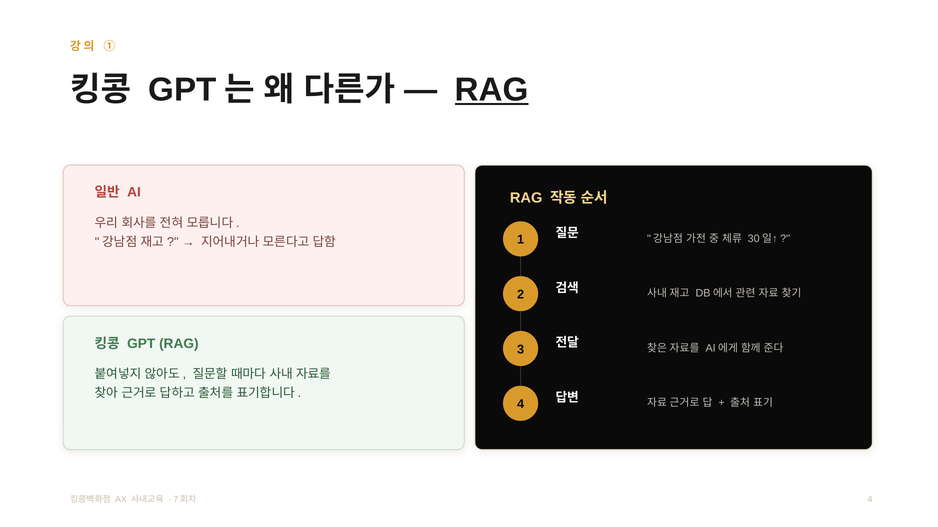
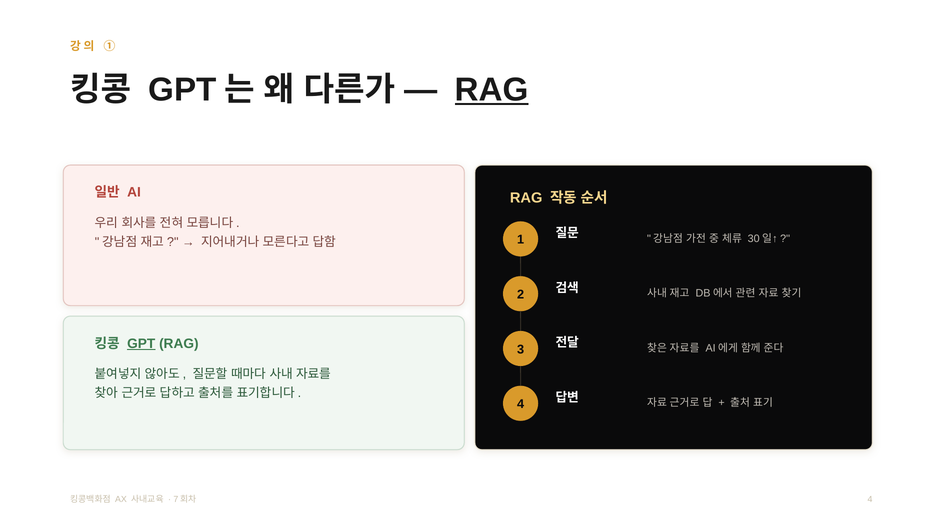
GPT underline: none -> present (141, 344)
